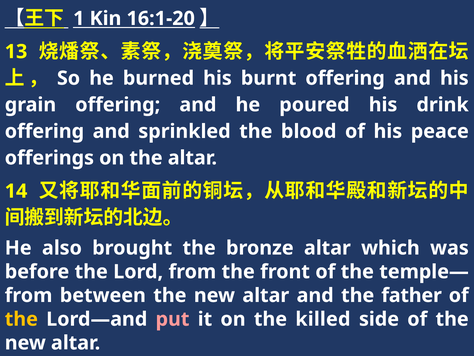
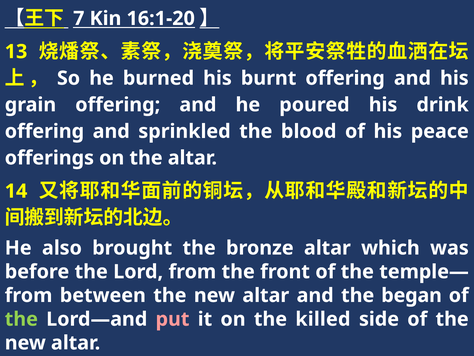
1: 1 -> 7 (79, 18)
father: father -> began (412, 295)
the colour: yellow -> light green (21, 319)
